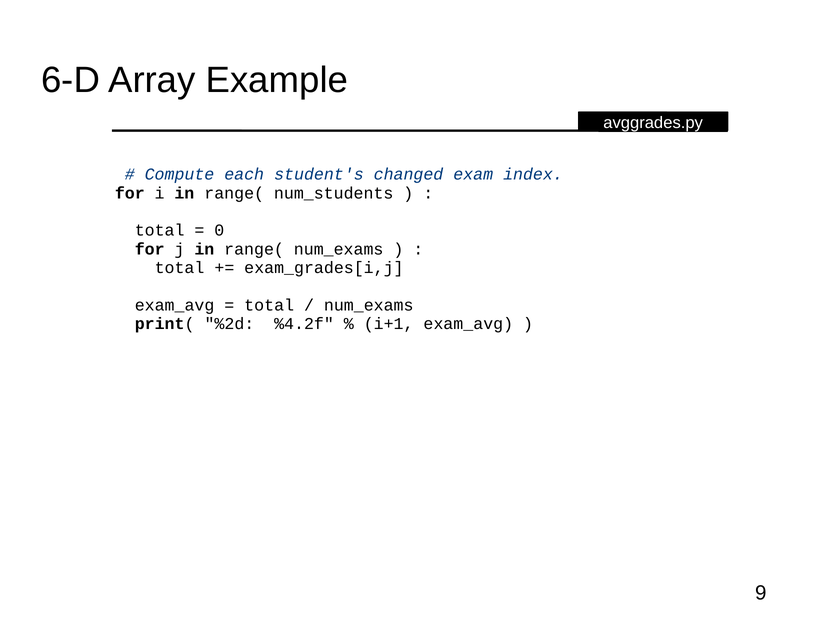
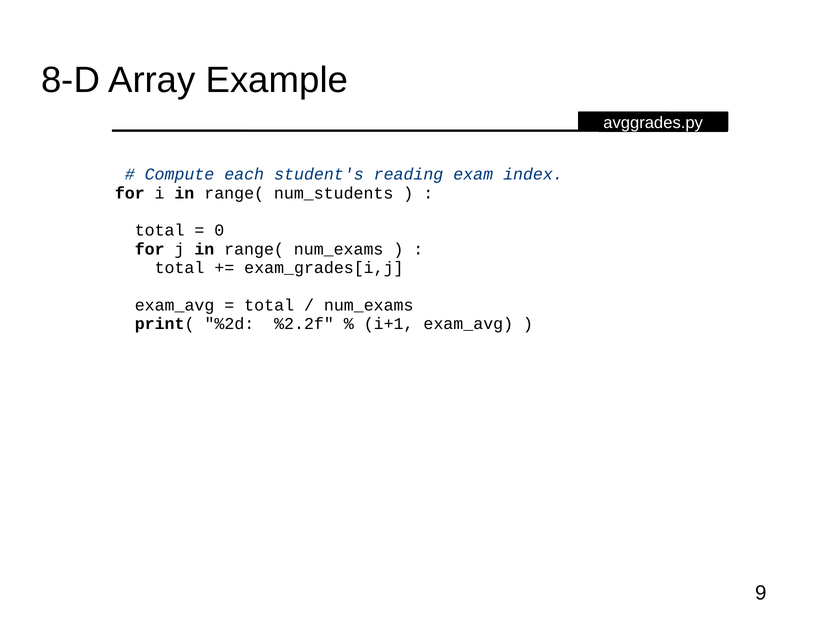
6-D: 6-D -> 8-D (71, 80)
changed: changed -> reading (409, 174)
%4.2f: %4.2f -> %2.2f (304, 324)
